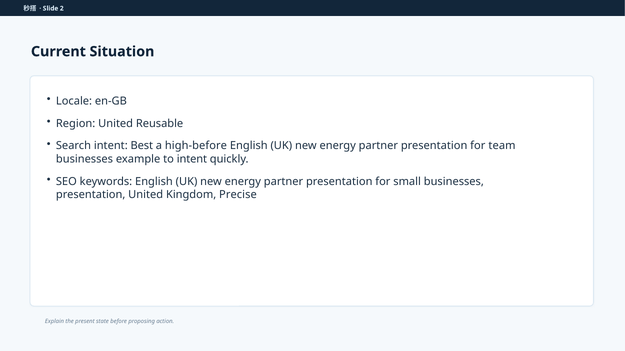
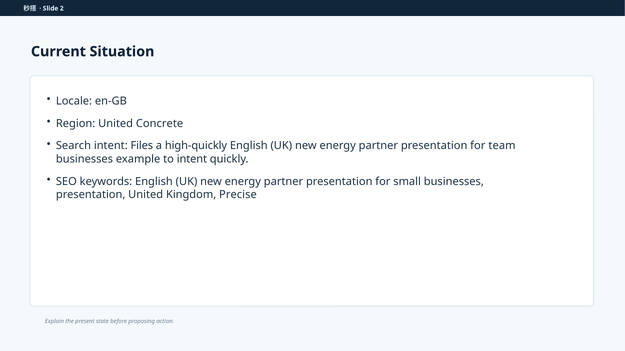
Reusable: Reusable -> Concrete (160, 124)
Best: Best -> Files (142, 146)
high-before: high-before -> high-quickly (196, 146)
